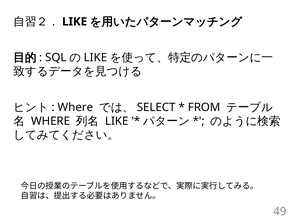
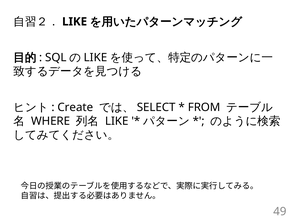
Where: Where -> Create (75, 107)
